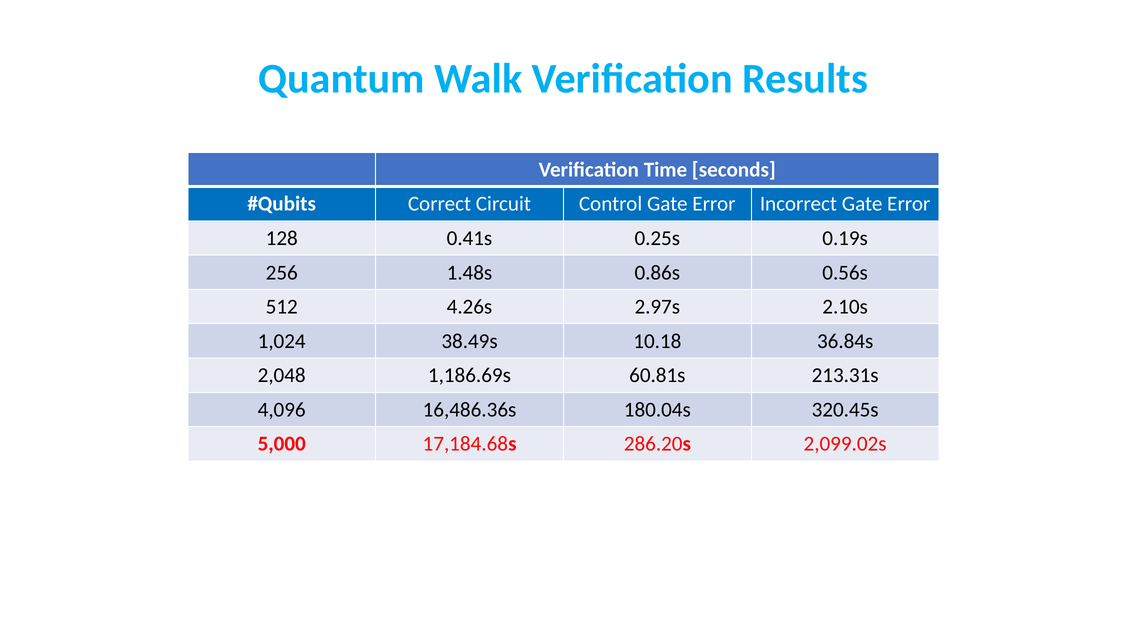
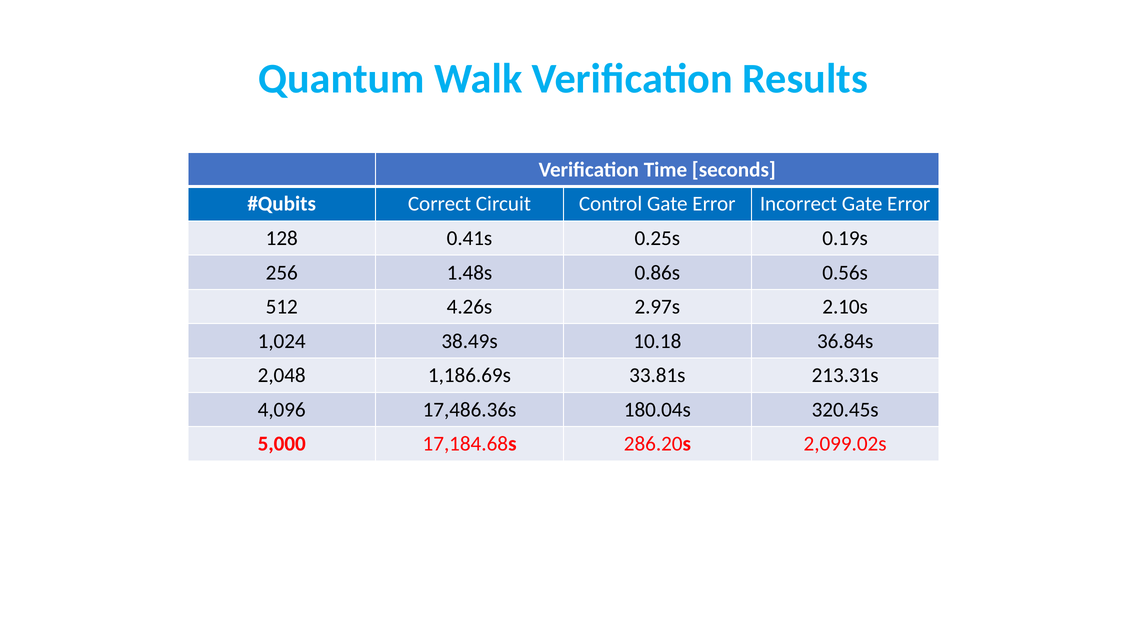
60.81s: 60.81s -> 33.81s (657, 375)
16,486.36s: 16,486.36s -> 17,486.36s (469, 410)
